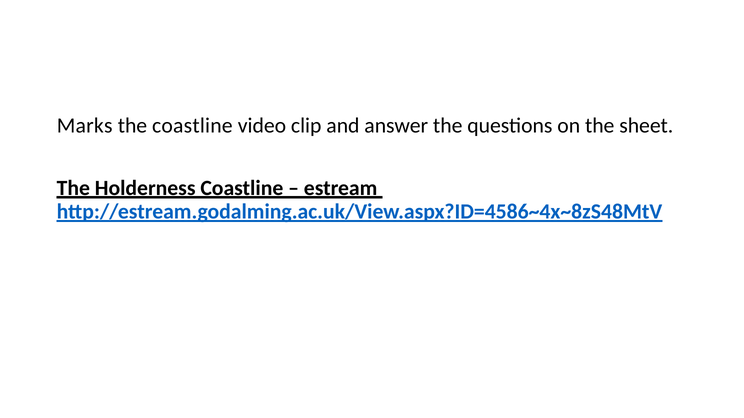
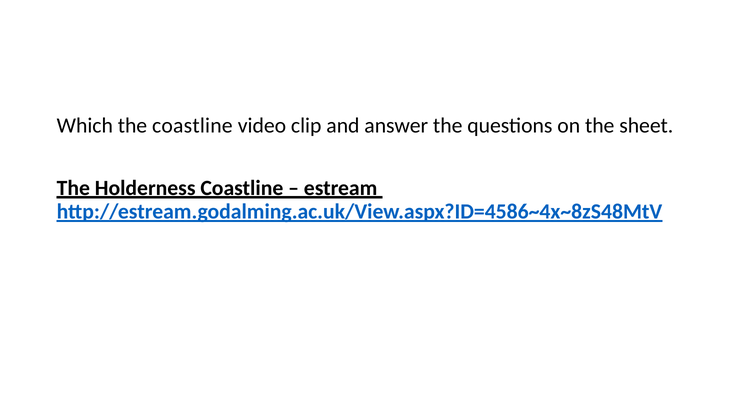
Marks: Marks -> Which (85, 126)
